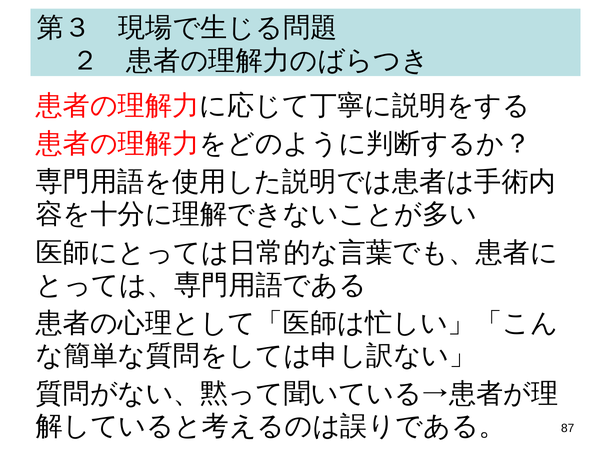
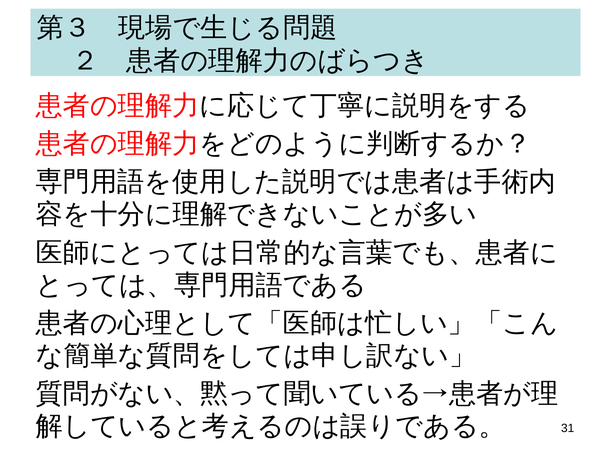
87: 87 -> 31 (568, 428)
